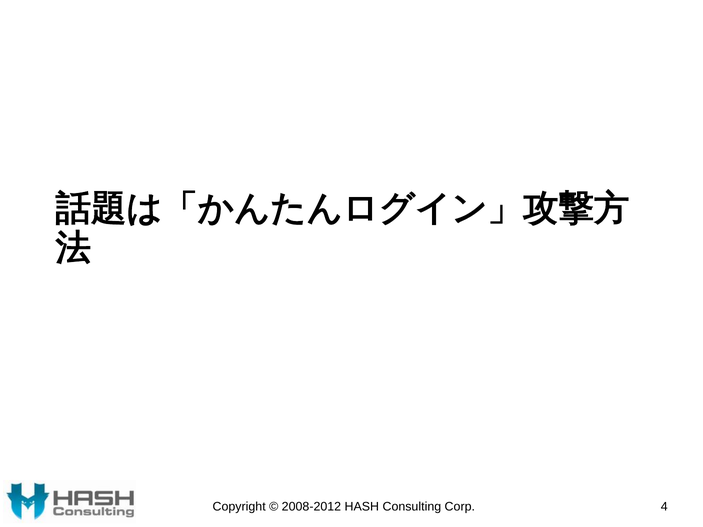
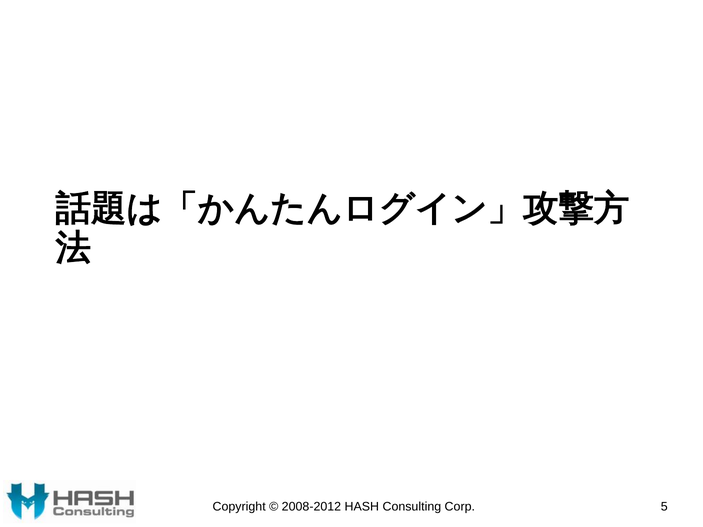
4: 4 -> 5 (664, 507)
